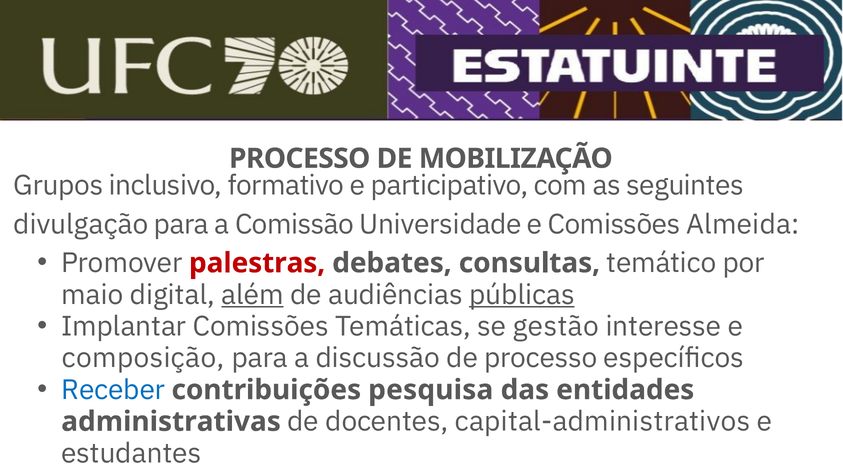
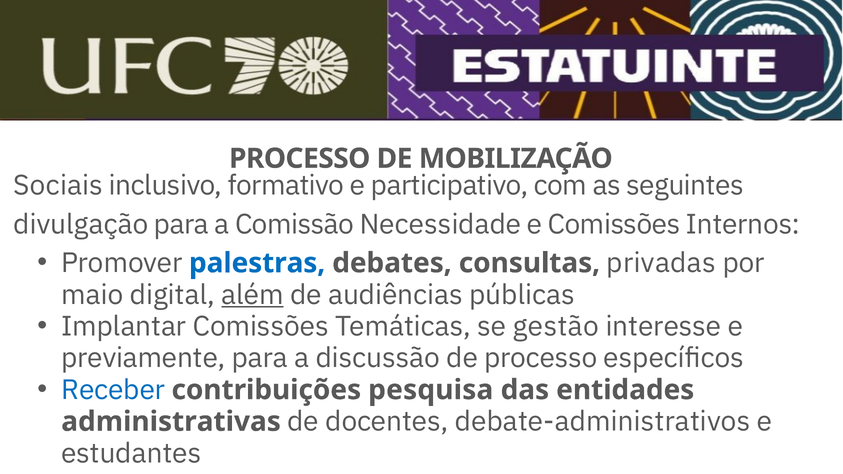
Grupos: Grupos -> Sociais (58, 185)
Universidade: Universidade -> Necessidade (440, 225)
Almeida: Almeida -> Internos (743, 225)
palestras colour: red -> blue (257, 263)
temático: temático -> privadas (661, 263)
públicas underline: present -> none (522, 295)
composição: composição -> previamente (143, 358)
capital-administrativos: capital-administrativos -> debate-administrativos (603, 422)
